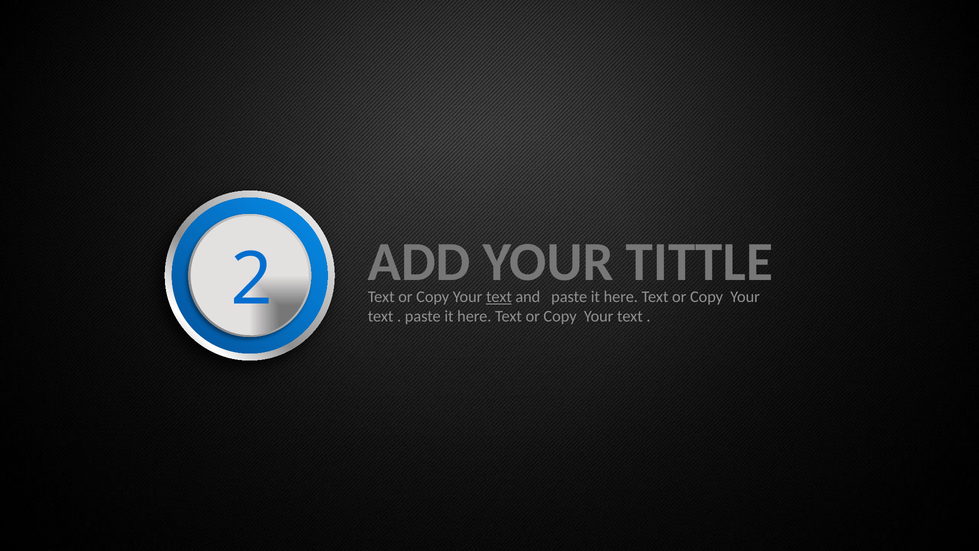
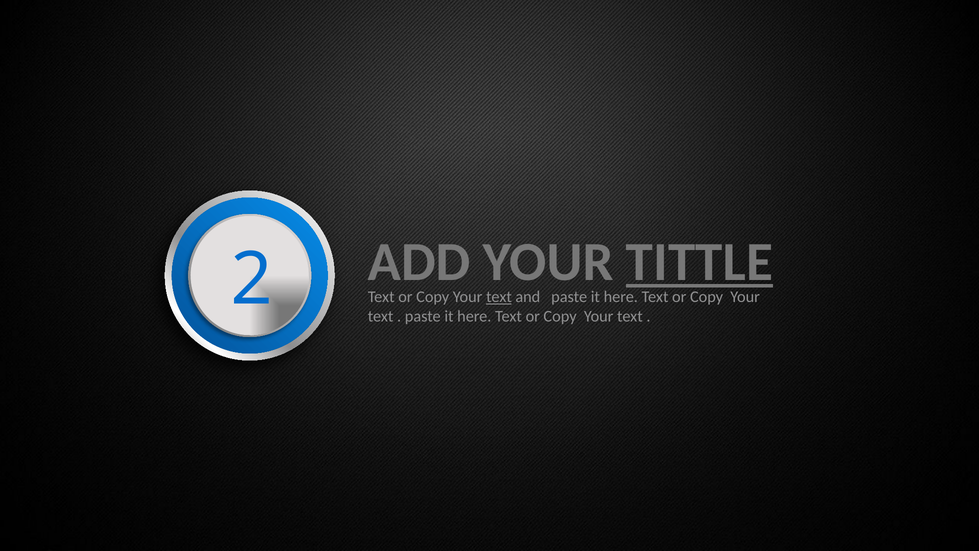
TITTLE underline: none -> present (699, 262)
